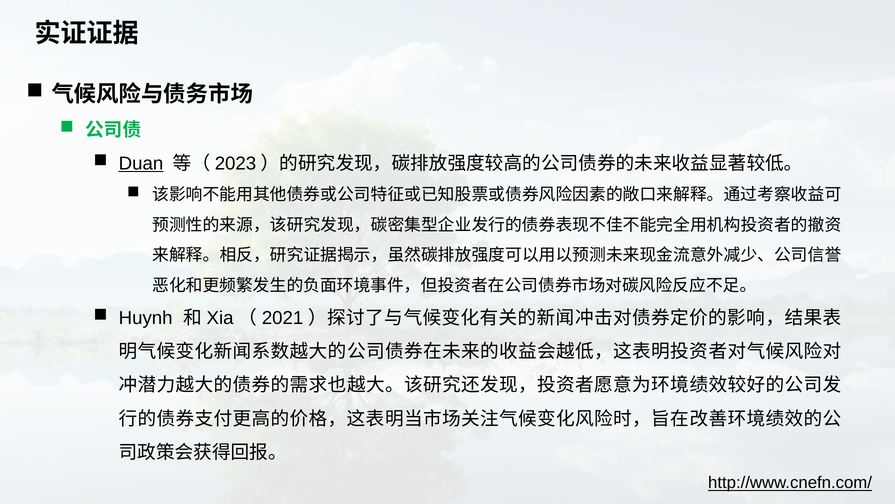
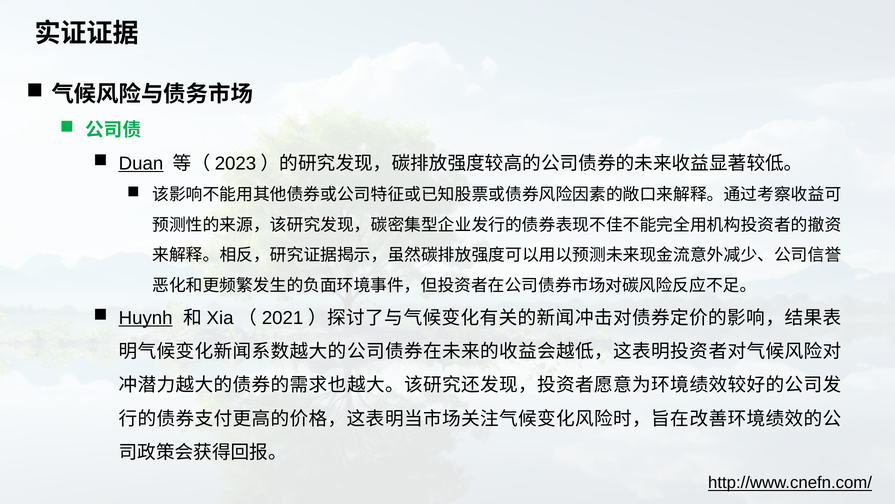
Huynh underline: none -> present (146, 318)
